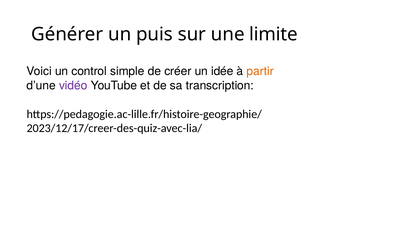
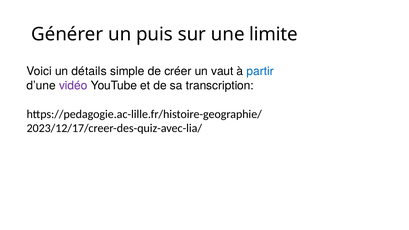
control: control -> détails (89, 71)
idée: idée -> vaut (222, 71)
partir colour: orange -> blue (260, 71)
